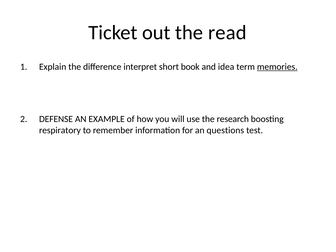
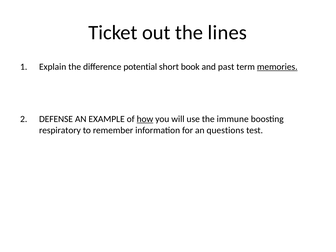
read: read -> lines (227, 33)
interpret: interpret -> potential (140, 67)
idea: idea -> past (226, 67)
how underline: none -> present (145, 119)
research: research -> immune (233, 119)
